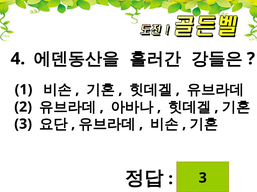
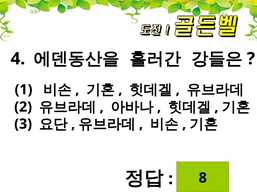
3: 3 -> 8 (203, 179)
